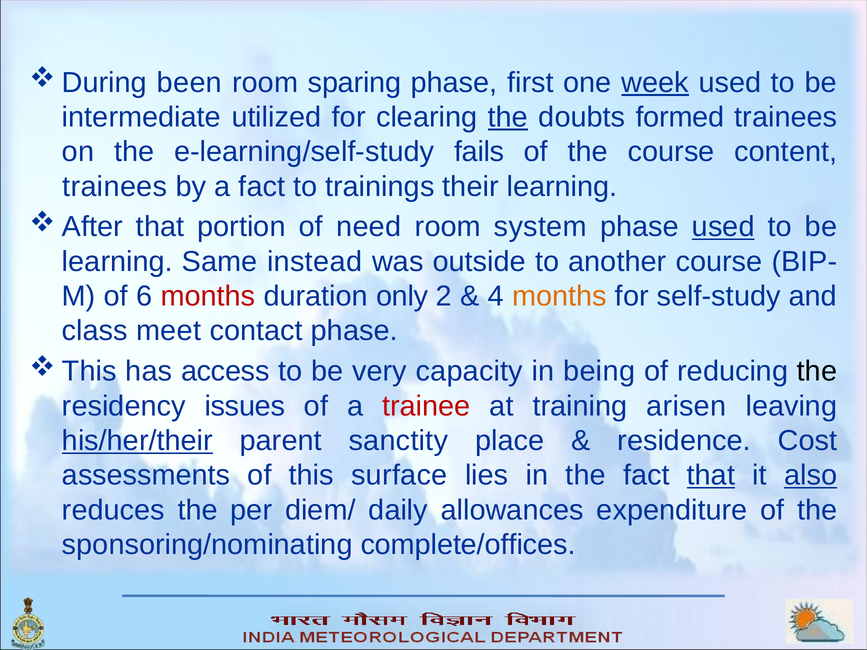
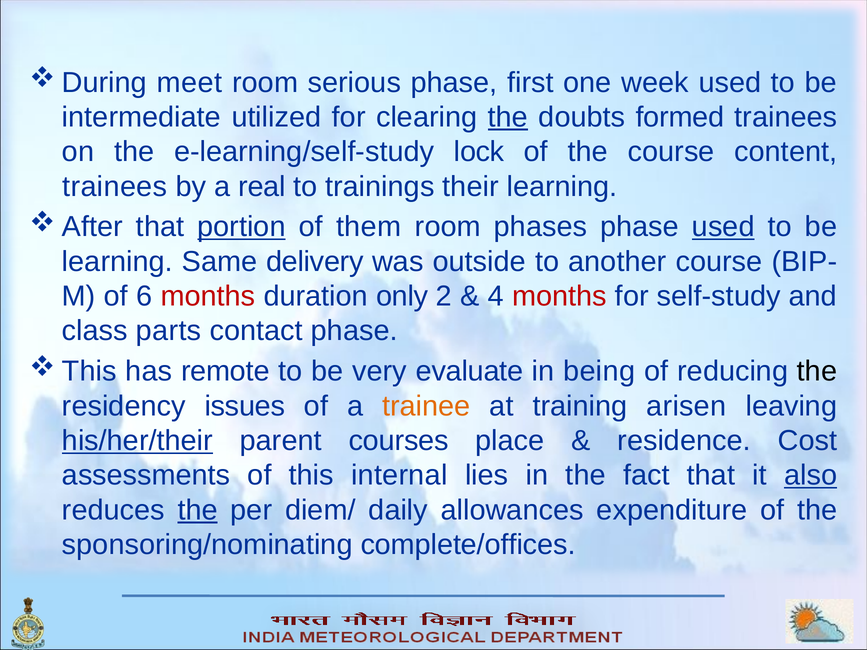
been: been -> meet (189, 83)
sparing: sparing -> serious (354, 83)
week underline: present -> none (655, 83)
fails: fails -> lock (479, 152)
a fact: fact -> real (262, 187)
portion underline: none -> present (241, 227)
need: need -> them (369, 227)
system: system -> phases (540, 227)
instead: instead -> delivery (315, 262)
months colour: orange -> red (559, 296)
meet: meet -> parts (169, 331)
access: access -> remote (225, 372)
capacity: capacity -> evaluate (470, 372)
trainee colour: red -> orange (426, 406)
sanctity: sanctity -> courses (399, 441)
surface: surface -> internal (399, 476)
that underline: present -> none (711, 476)
the underline: none -> present (198, 510)
